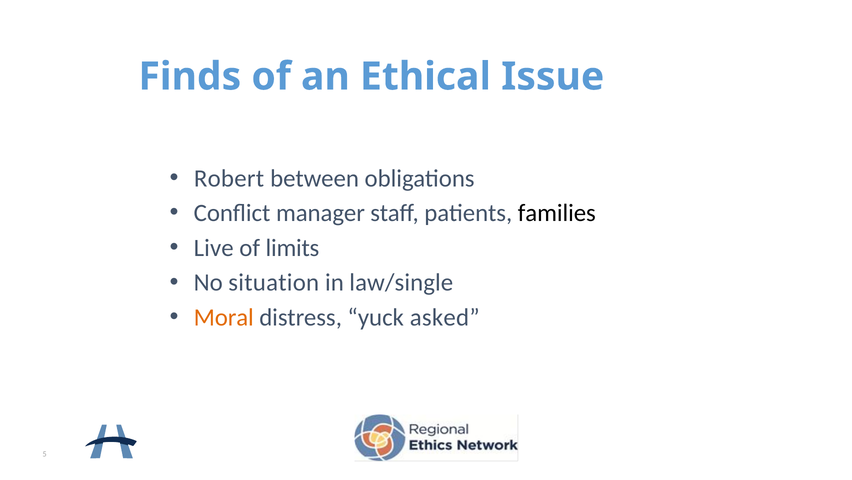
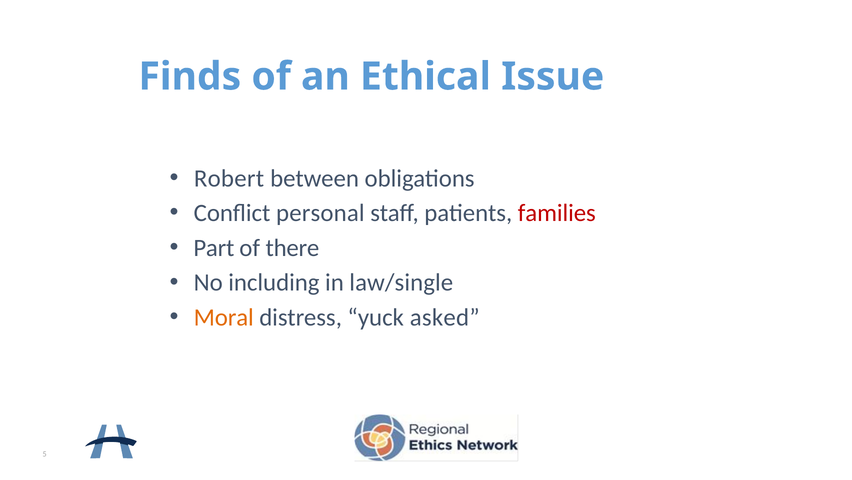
manager: manager -> personal (320, 213)
families colour: black -> red (557, 213)
Live: Live -> Part (214, 248)
limits: limits -> there (292, 248)
situation: situation -> including (274, 282)
